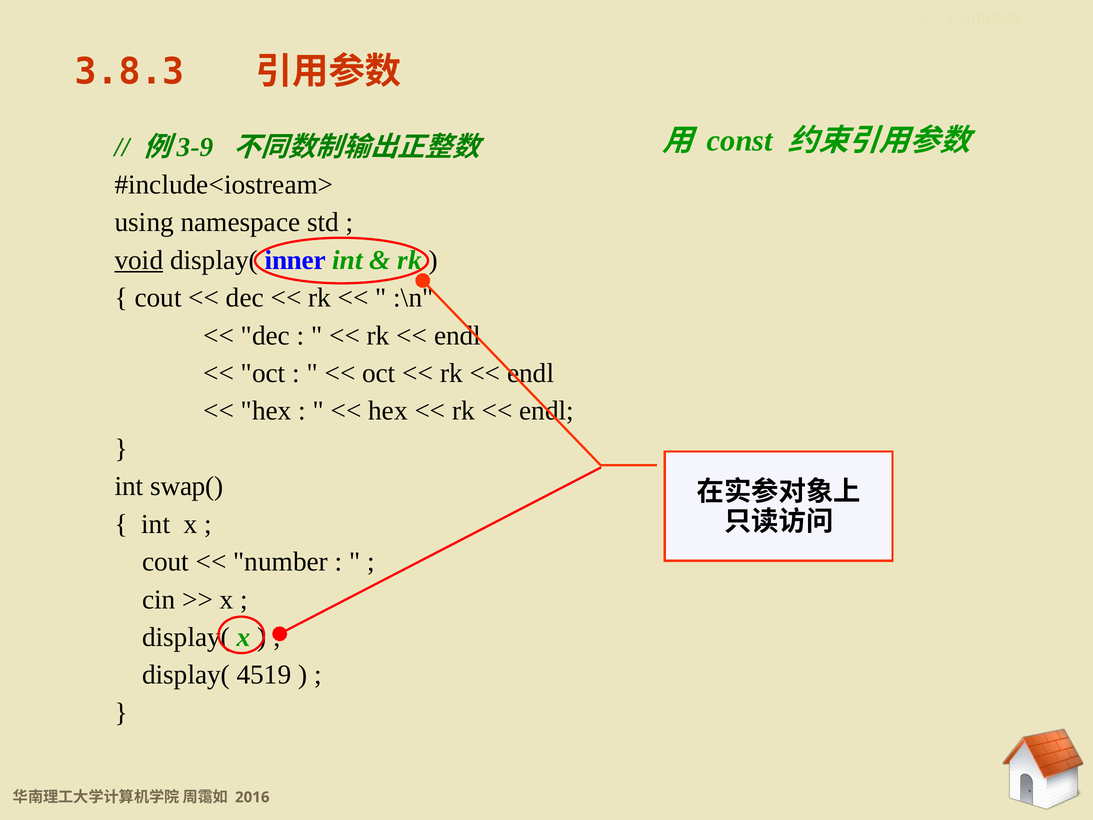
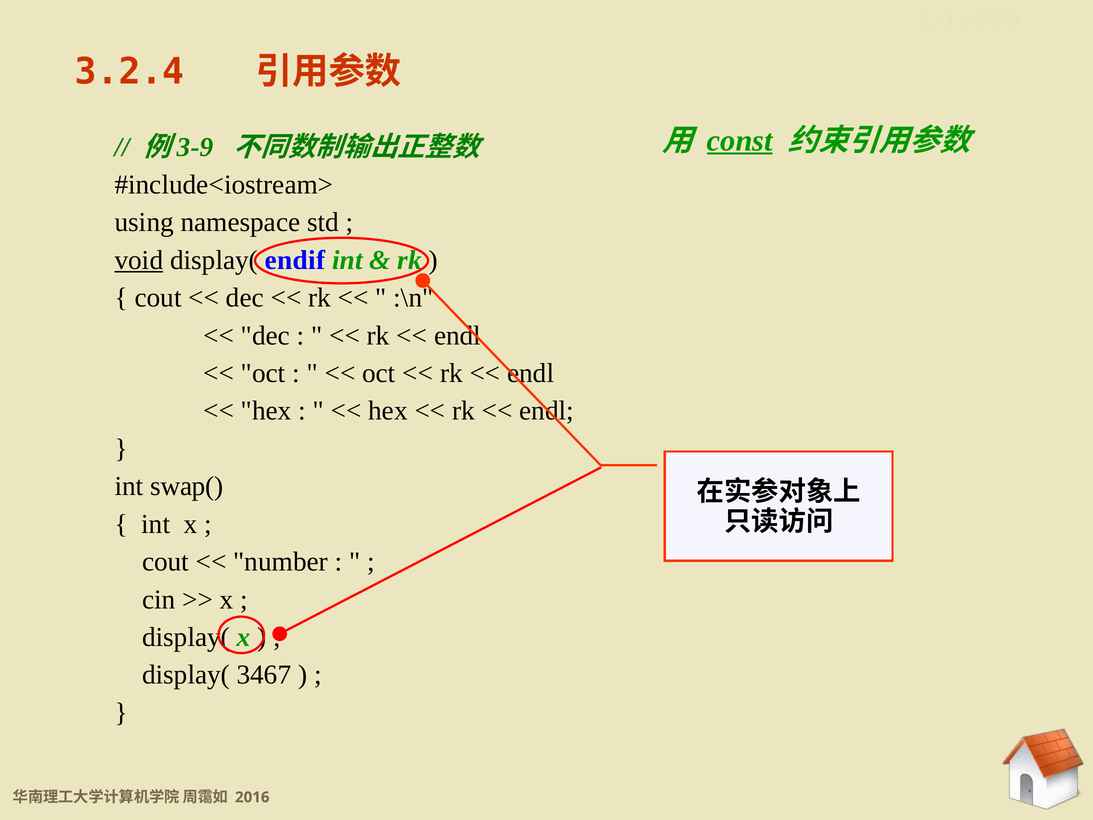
3.8.3: 3.8.3 -> 3.2.4 (130, 72)
const underline: none -> present (740, 141)
inner: inner -> endif (295, 260)
4519: 4519 -> 3467 (264, 675)
